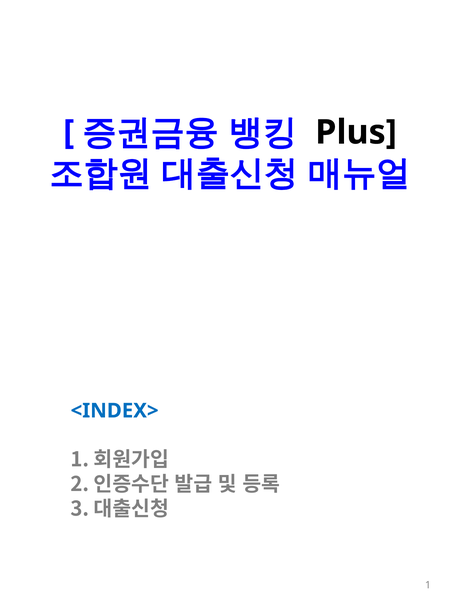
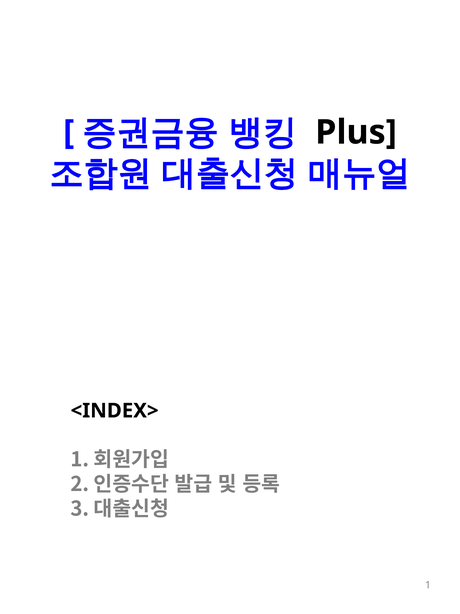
<INDEX> colour: blue -> black (115, 410)
